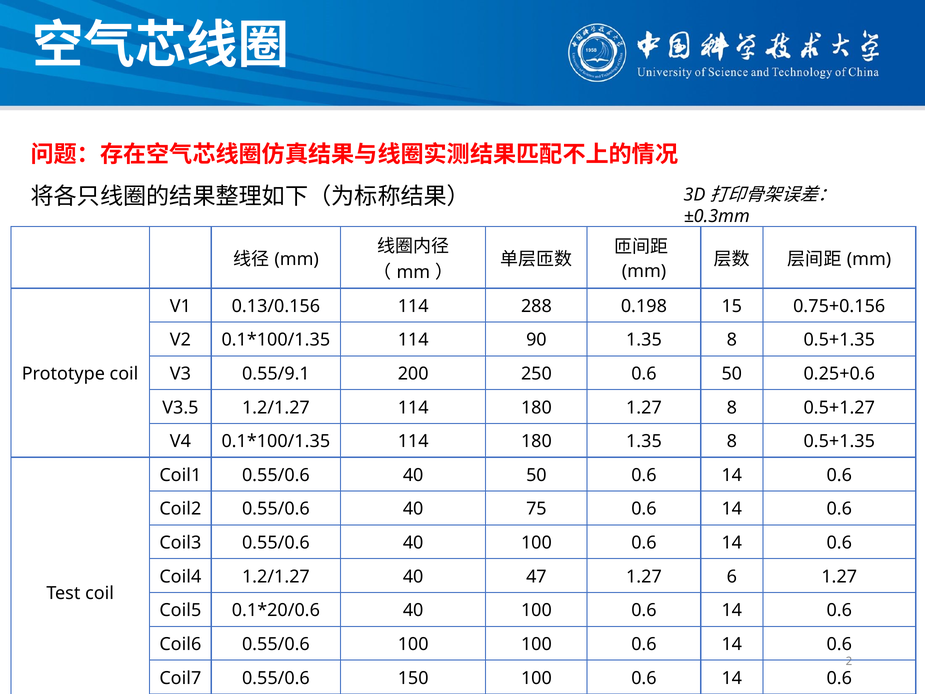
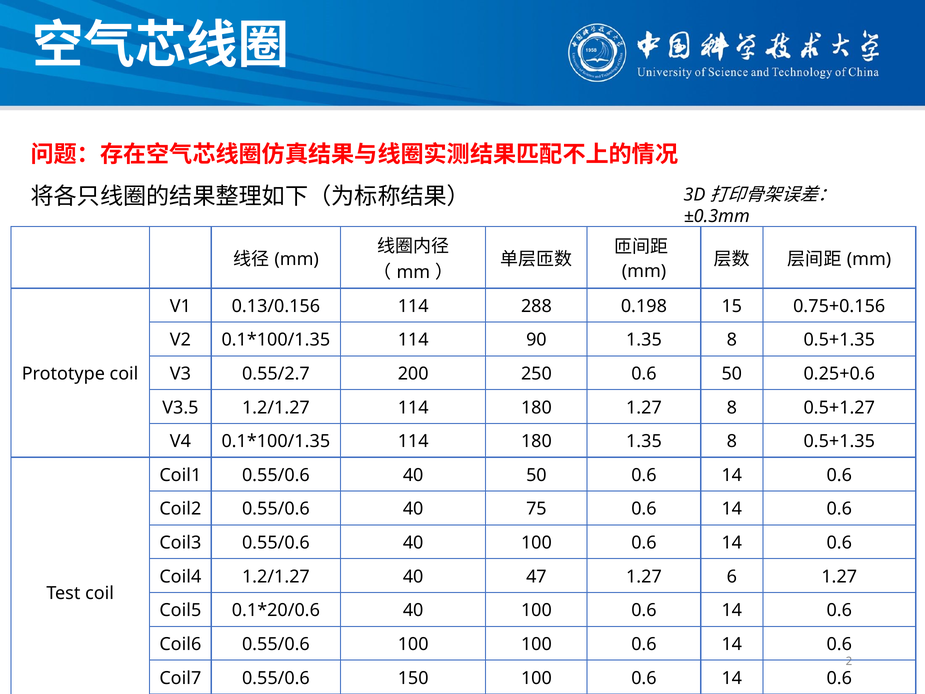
0.55/9.1: 0.55/9.1 -> 0.55/2.7 (276, 374)
